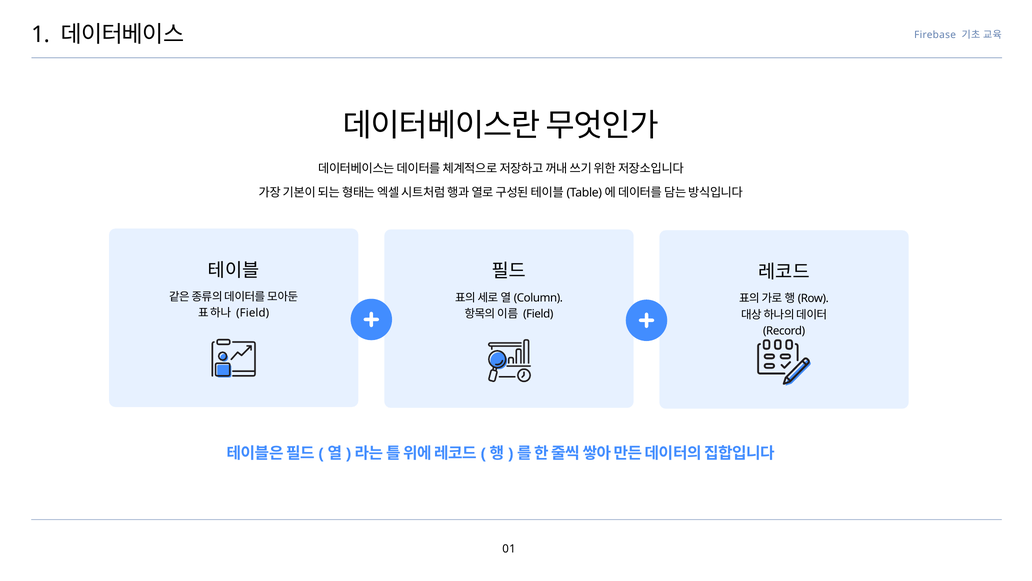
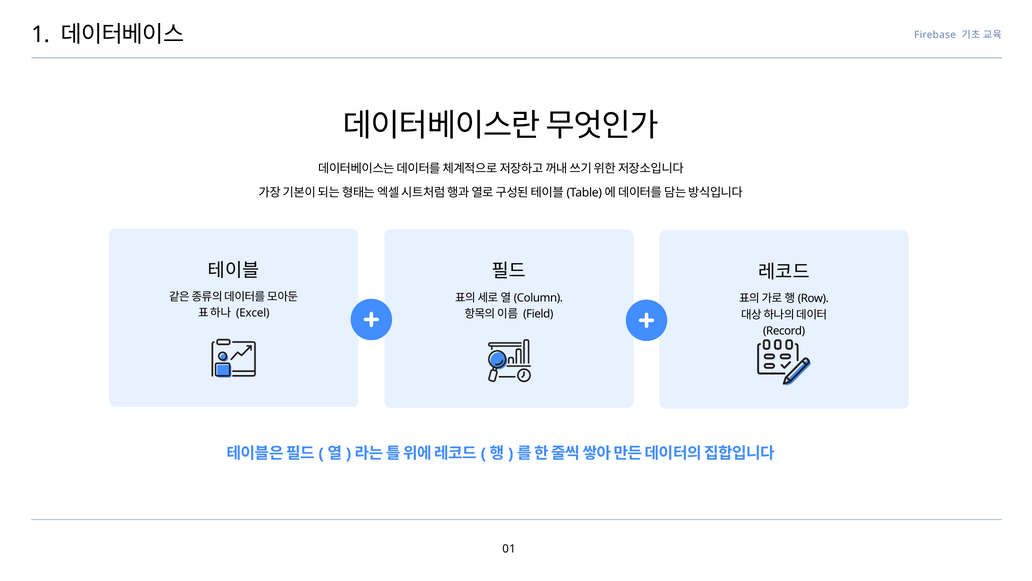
Field: Field -> Excel (253, 313)
